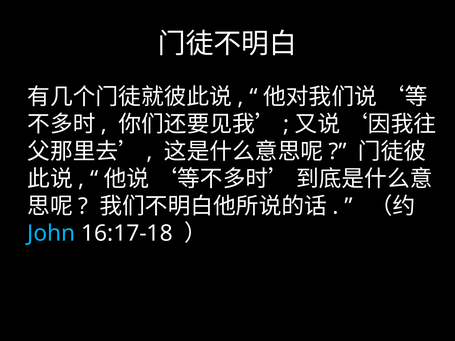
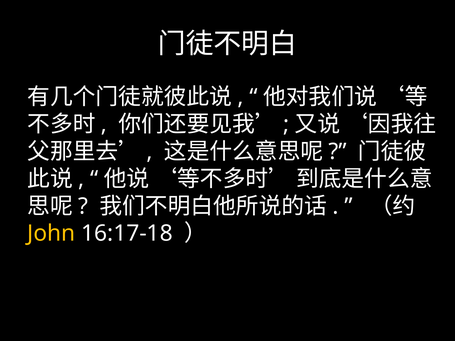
John colour: light blue -> yellow (51, 234)
